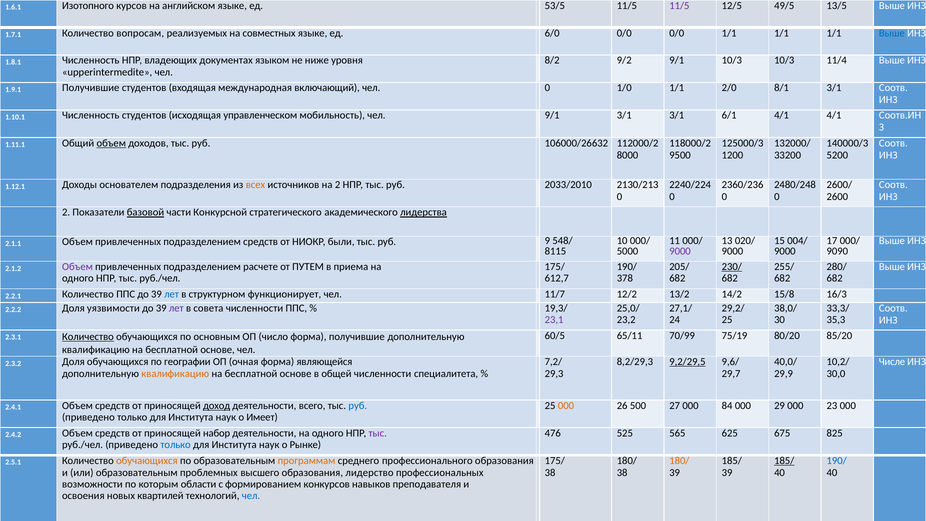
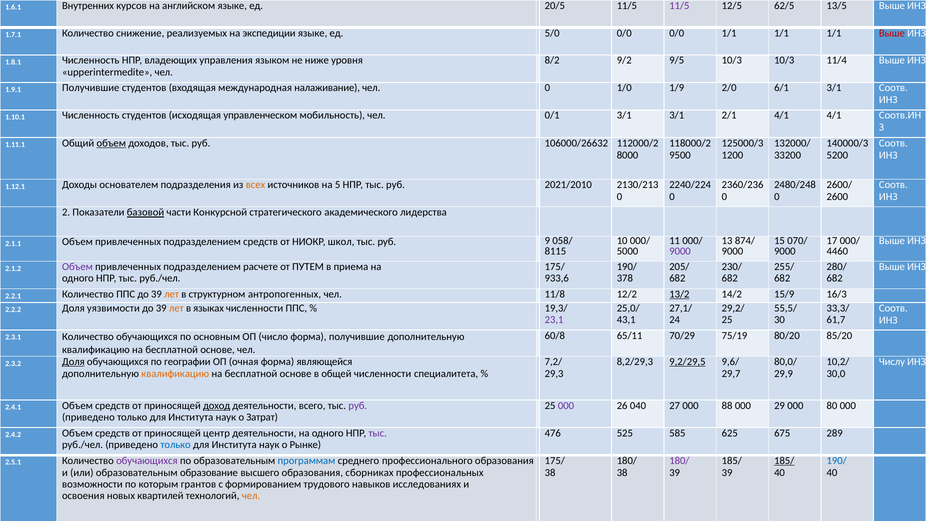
Изотопного: Изотопного -> Внутренних (88, 6)
53/5: 53/5 -> 20/5 (555, 6)
49/5: 49/5 -> 62/5 (784, 6)
вопросам: вопросам -> снижение (140, 33)
совместных: совместных -> экспедиции (269, 33)
6/0: 6/0 -> 5/0 (552, 33)
Выше colour: blue -> red (892, 33)
9/2 9/1: 9/1 -> 9/5 (677, 60)
документах: документах -> управления (226, 60)
включающий: включающий -> налаживание (327, 88)
1/0 1/1: 1/1 -> 1/9 (677, 88)
8/1: 8/1 -> 6/1 (782, 88)
чел 9/1: 9/1 -> 0/1 (552, 115)
6/1: 6/1 -> 2/1 (729, 115)
на 2: 2 -> 5 (338, 185)
2033/2010: 2033/2010 -> 2021/2010 (568, 185)
лидерства underline: present -> none (423, 212)
020/: 020/ -> 874/ (745, 241)
004/: 004/ -> 070/ (797, 241)
были: были -> школ (341, 242)
548/: 548/ -> 058/ (563, 241)
9090: 9090 -> 4460 (837, 251)
230/ underline: present -> none (732, 267)
612,7: 612,7 -> 933,6 (557, 278)
лет colour: blue -> orange (172, 294)
функционирует: функционирует -> антропогенных (285, 294)
11/7: 11/7 -> 11/8 (555, 294)
13/2 underline: none -> present (679, 294)
15/8: 15/8 -> 15/9 (784, 294)
38,0/: 38,0/ -> 55,5/ (786, 308)
лет colour: purple -> orange (176, 308)
совета: совета -> языках (209, 308)
23,2: 23,2 -> 43,1 (626, 320)
35,3: 35,3 -> 61,7 (836, 320)
60/5: 60/5 -> 60/8 (555, 335)
70/99: 70/99 -> 70/29 (682, 335)
Количество underline: present -> none (88, 337)
40,0/: 40,0/ -> 80,0/ (786, 362)
Числе: Числе -> Числу (892, 362)
Доля underline: none -> present (73, 362)
000 colour: orange -> purple (566, 406)
500: 500 -> 040 (638, 406)
84: 84 -> 88 (727, 406)
23: 23 -> 80 (832, 406)
руб colour: blue -> purple (358, 406)
Имеет: Имеет -> Затрат (262, 417)
565: 565 -> 585 (677, 433)
825: 825 -> 289 (835, 433)
набор: набор -> центр (217, 433)
180/ colour: orange -> purple (679, 460)
обучающихся colour: orange -> purple (147, 461)
программам colour: orange -> blue (307, 461)
проблемных: проблемных -> образование (209, 472)
лидерство: лидерство -> сборниках (369, 472)
области: области -> грантов (198, 484)
конкурсов: конкурсов -> трудового (327, 484)
преподавателя: преподавателя -> исследованиях (427, 484)
чел colour: blue -> orange (251, 496)
